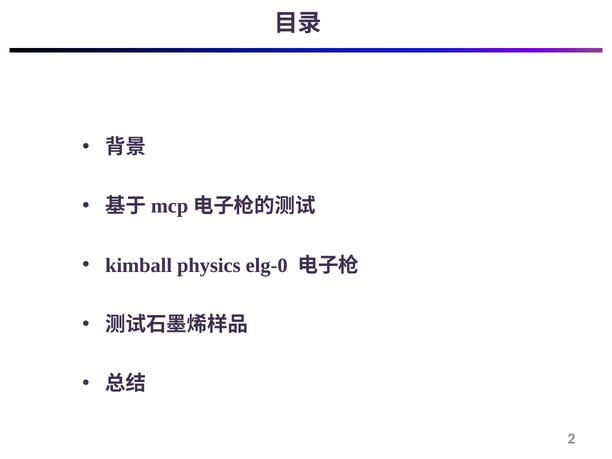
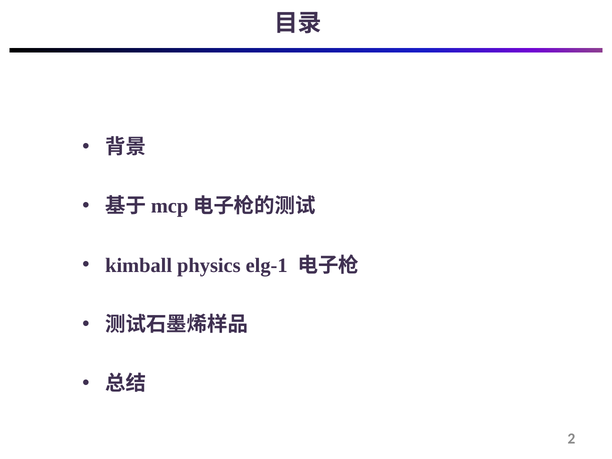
elg-0: elg-0 -> elg-1 (267, 265)
